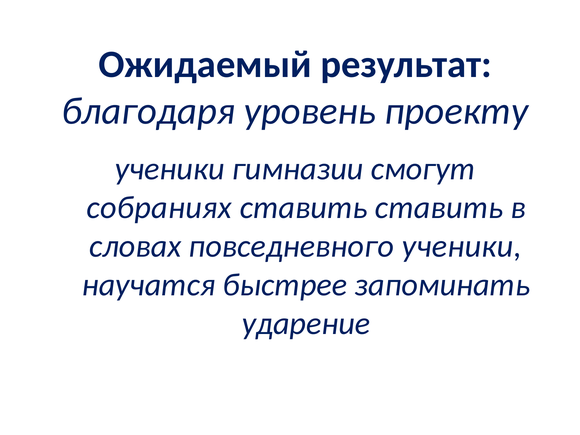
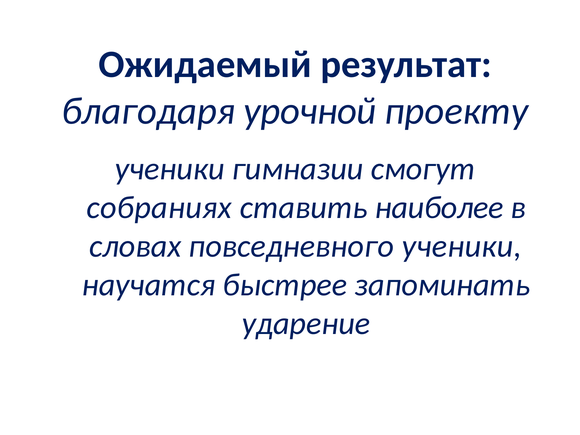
уровень: уровень -> урочной (310, 111)
ставить ставить: ставить -> наиболее (439, 208)
